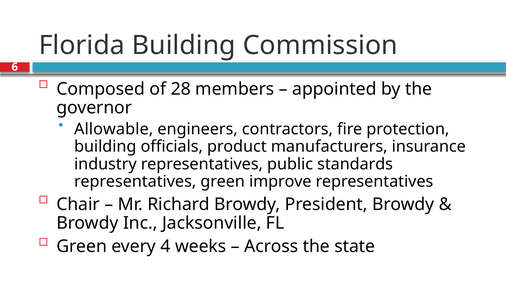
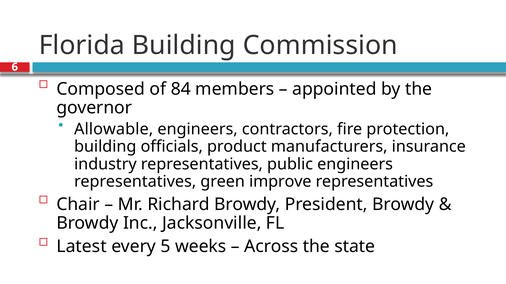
28: 28 -> 84 (181, 89)
public standards: standards -> engineers (355, 164)
Green: Green -> Latest (82, 247)
4: 4 -> 5 (165, 247)
